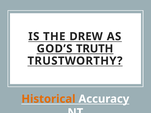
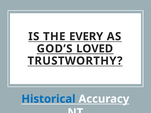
DREW: DREW -> EVERY (86, 37)
TRUTH: TRUTH -> LOVED (95, 49)
Historical colour: orange -> blue (48, 99)
